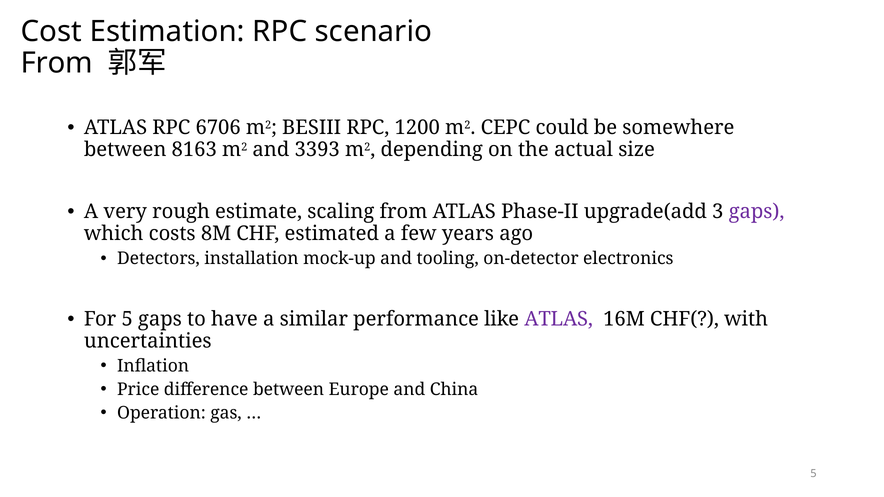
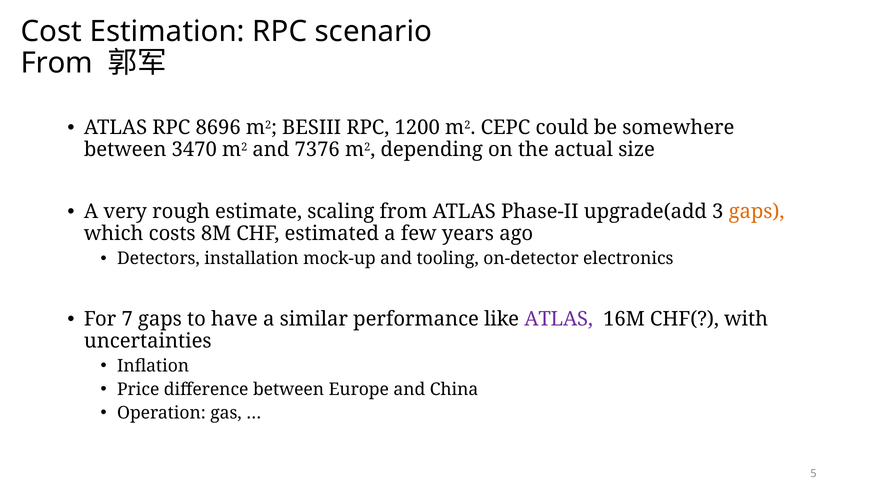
6706: 6706 -> 8696 (218, 128)
8163: 8163 -> 3470 (194, 150)
3393: 3393 -> 7376 (317, 150)
gaps colour: purple -> orange (757, 212)
For 5: 5 -> 7 (127, 319)
